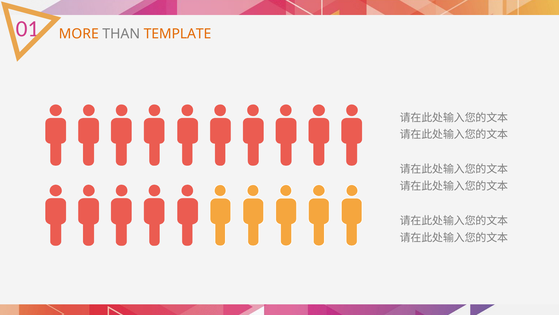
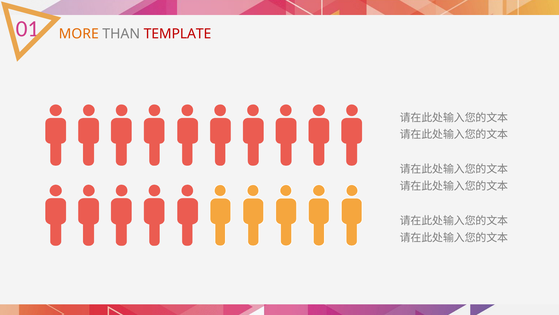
TEMPLATE colour: orange -> red (177, 34)
